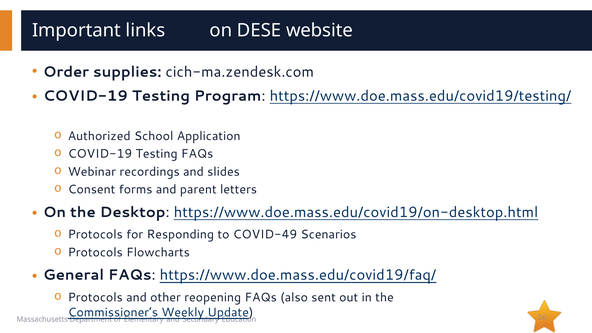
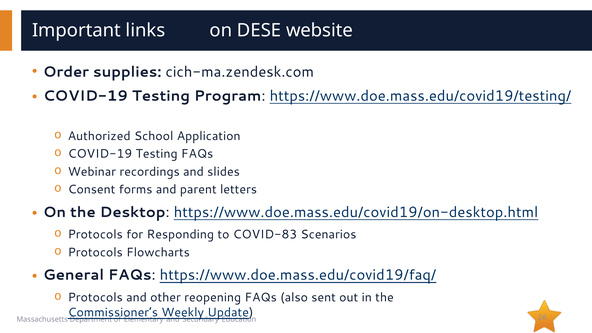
COVID-49: COVID-49 -> COVID-83 (265, 235)
